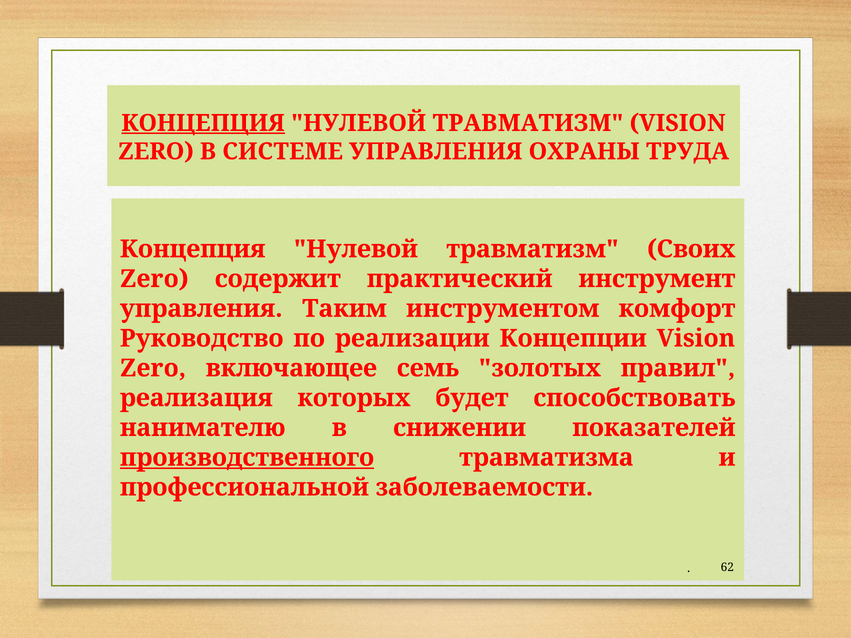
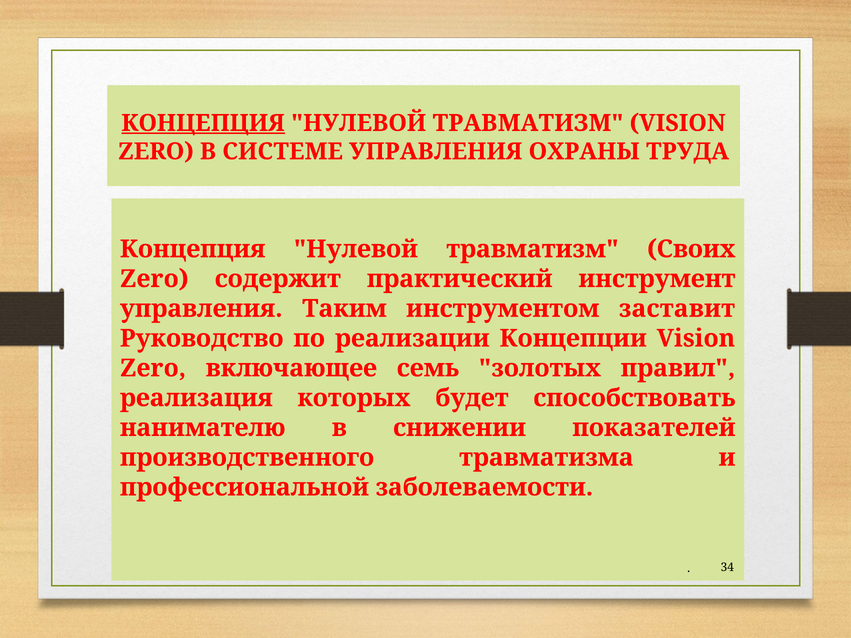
комфорт: комфорт -> заставит (677, 309)
производственного underline: present -> none (247, 458)
62: 62 -> 34 (727, 568)
